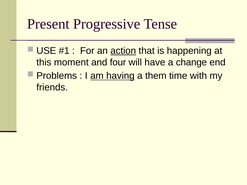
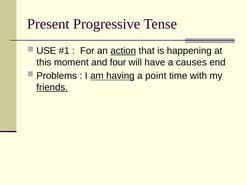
change: change -> causes (191, 62)
them: them -> point (156, 76)
friends underline: none -> present (52, 87)
